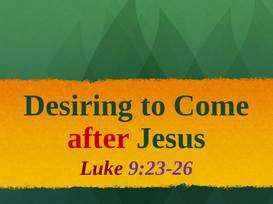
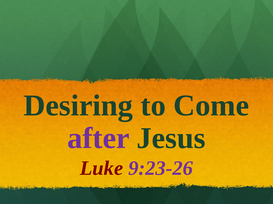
after colour: red -> purple (98, 139)
